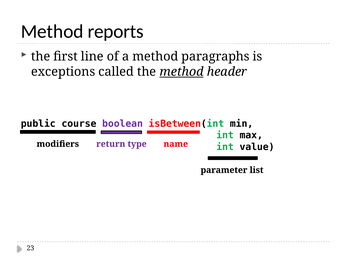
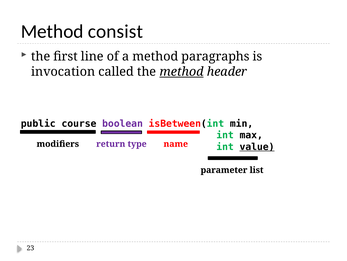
reports: reports -> consist (115, 31)
exceptions: exceptions -> invocation (63, 71)
value underline: none -> present (257, 146)
